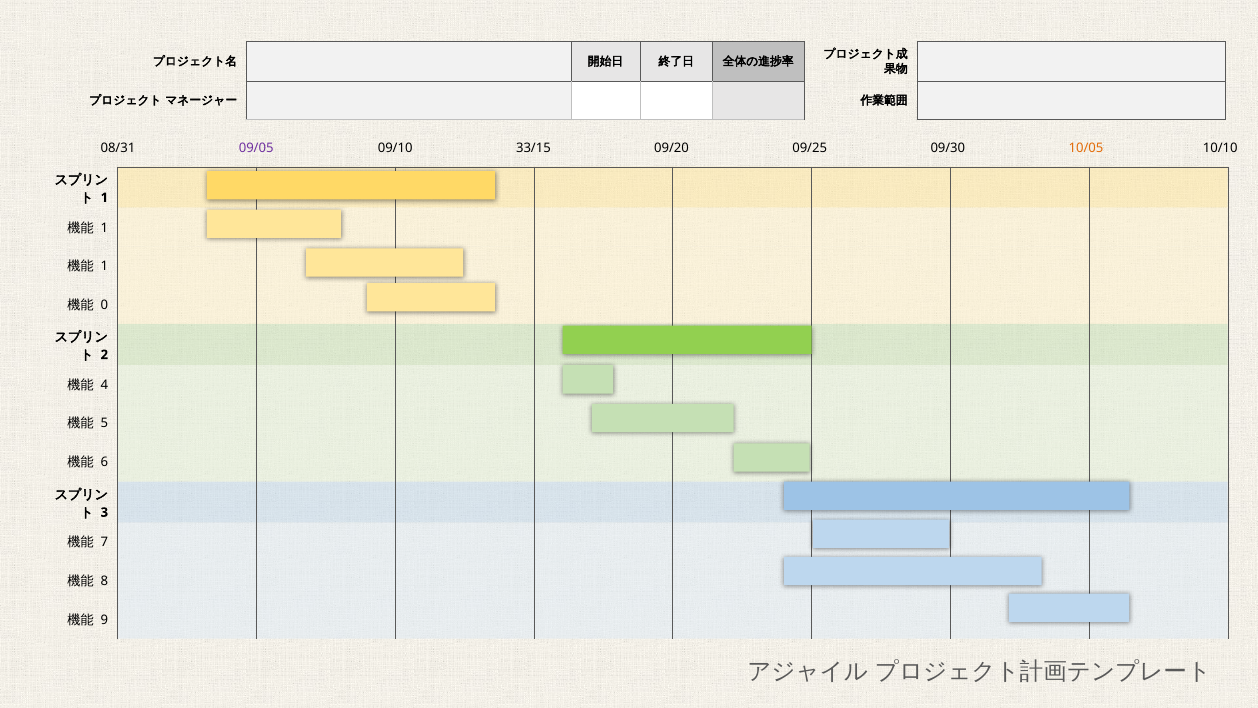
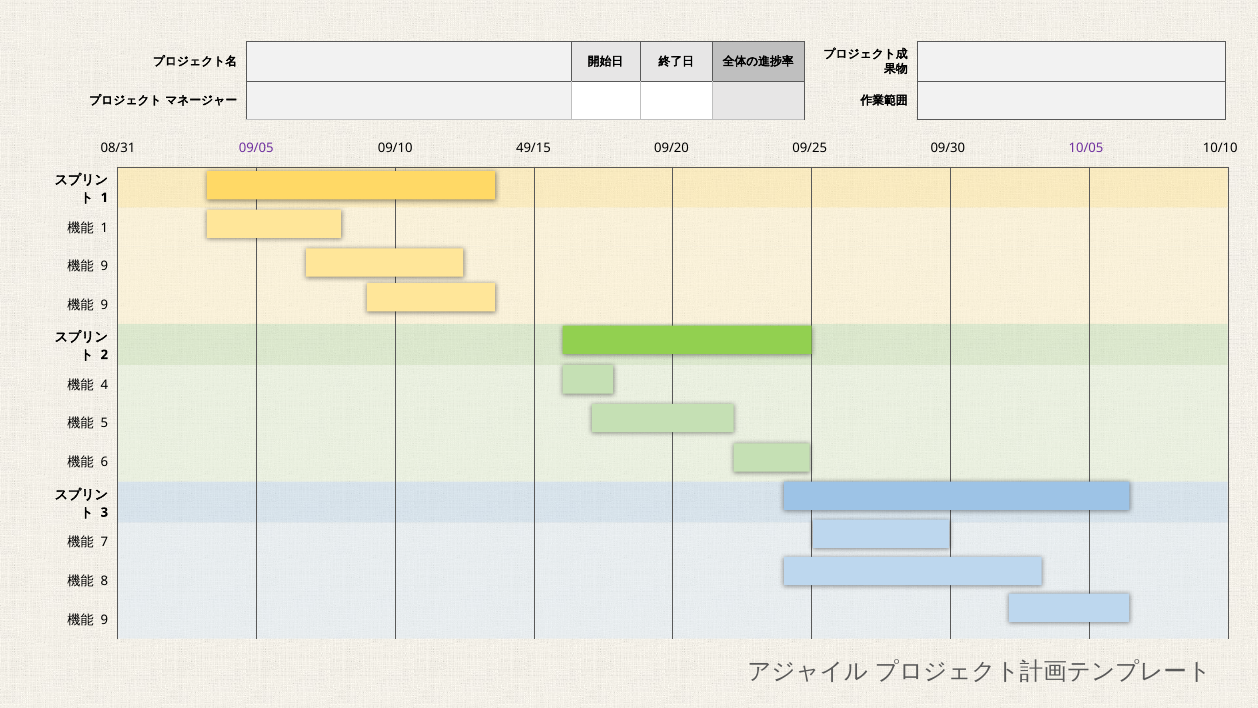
33/15: 33/15 -> 49/15 (533, 148)
10/05 colour: orange -> purple (1086, 148)
1: 1 -> 9 (104, 266)
0: 0 -> 9 (104, 305)
